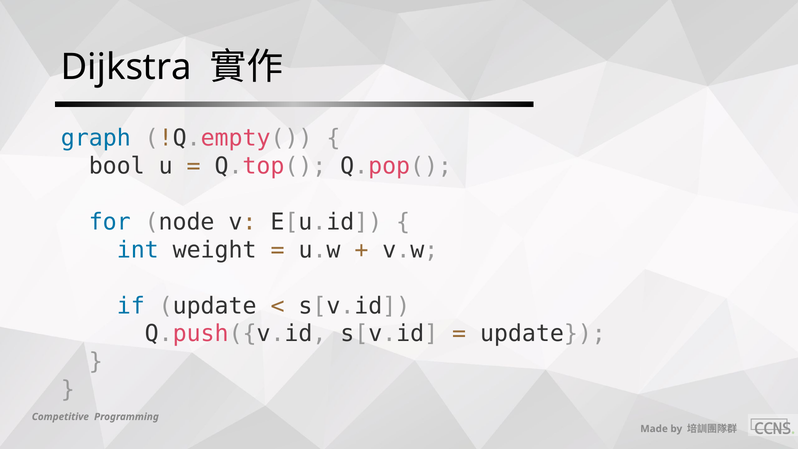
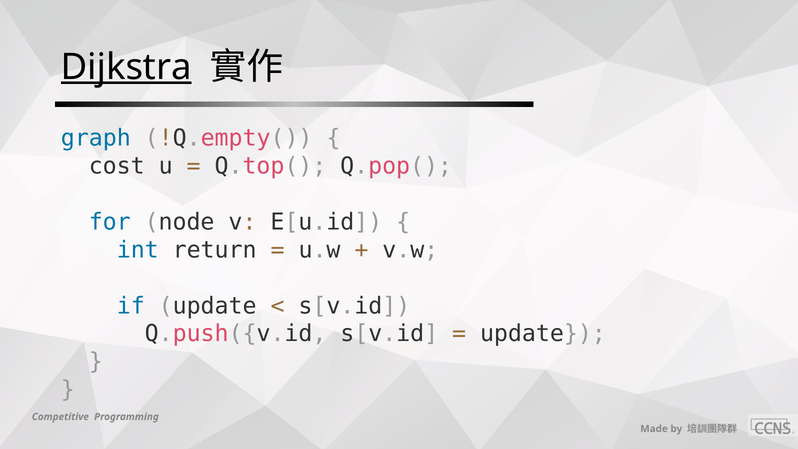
Dijkstra underline: none -> present (126, 67)
bool: bool -> cost (117, 166)
weight: weight -> return (215, 250)
